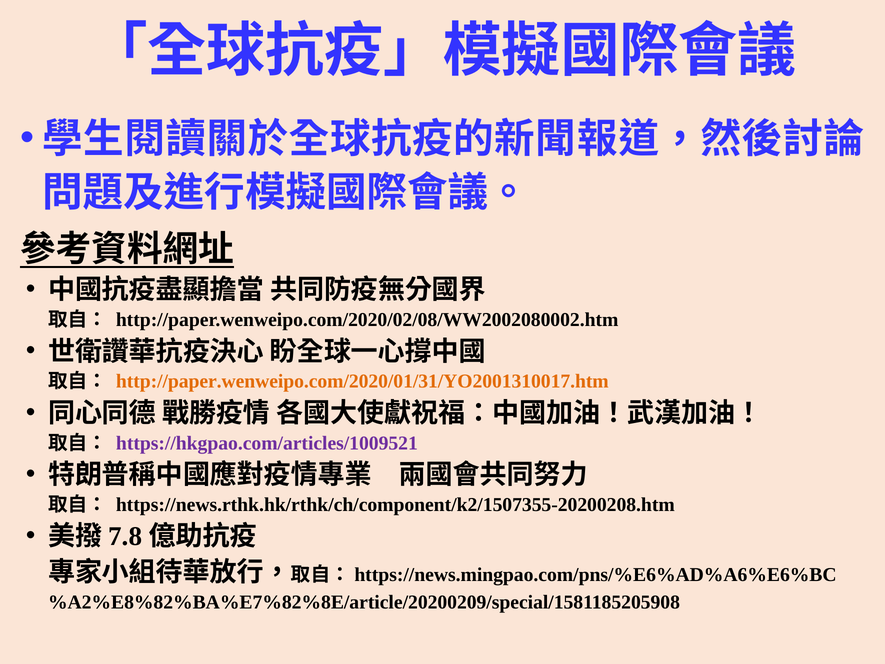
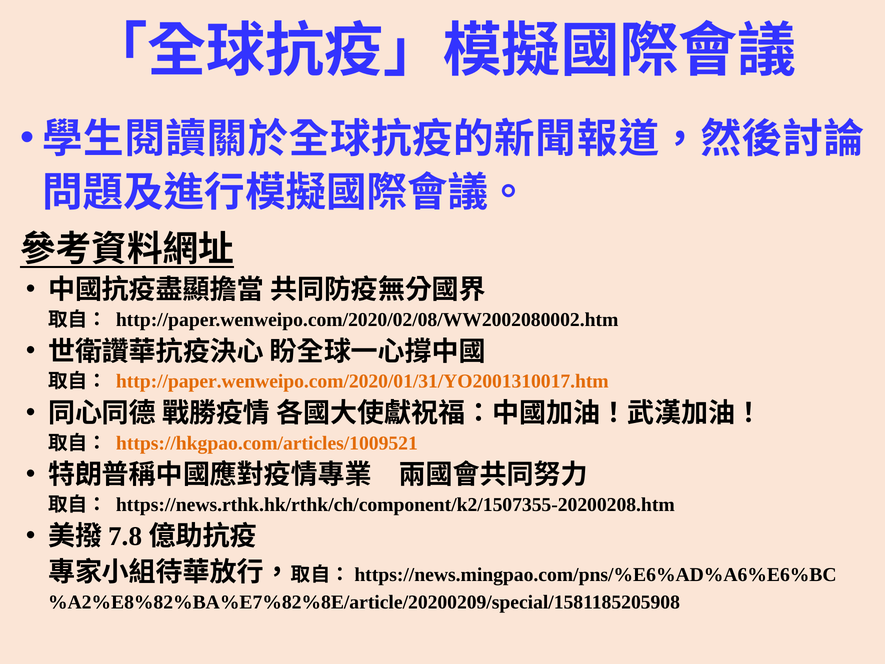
https://hkgpao.com/articles/1009521 colour: purple -> orange (267, 443)
